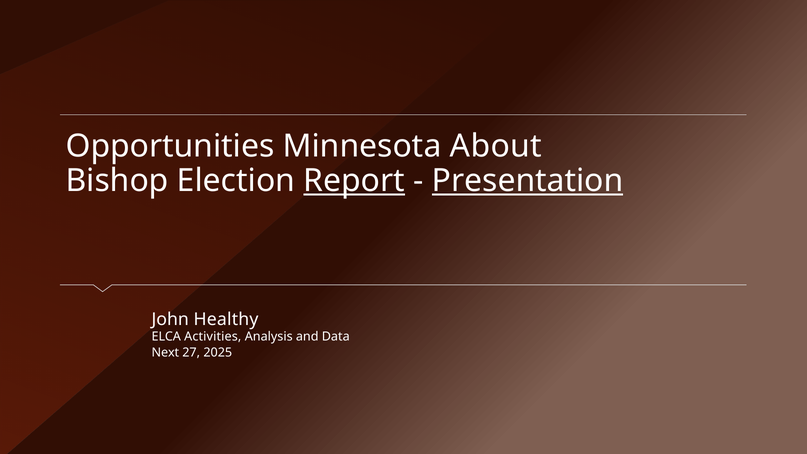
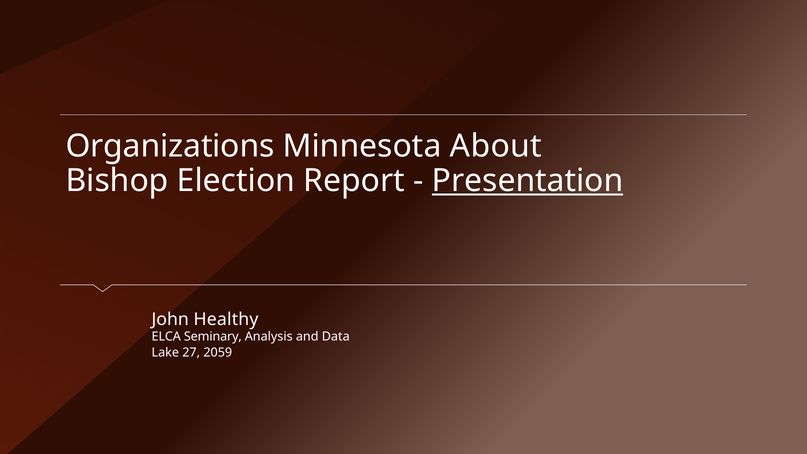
Opportunities: Opportunities -> Organizations (170, 146)
Report underline: present -> none (354, 181)
Activities: Activities -> Seminary (213, 336)
Next: Next -> Lake (165, 352)
2025: 2025 -> 2059 (218, 352)
